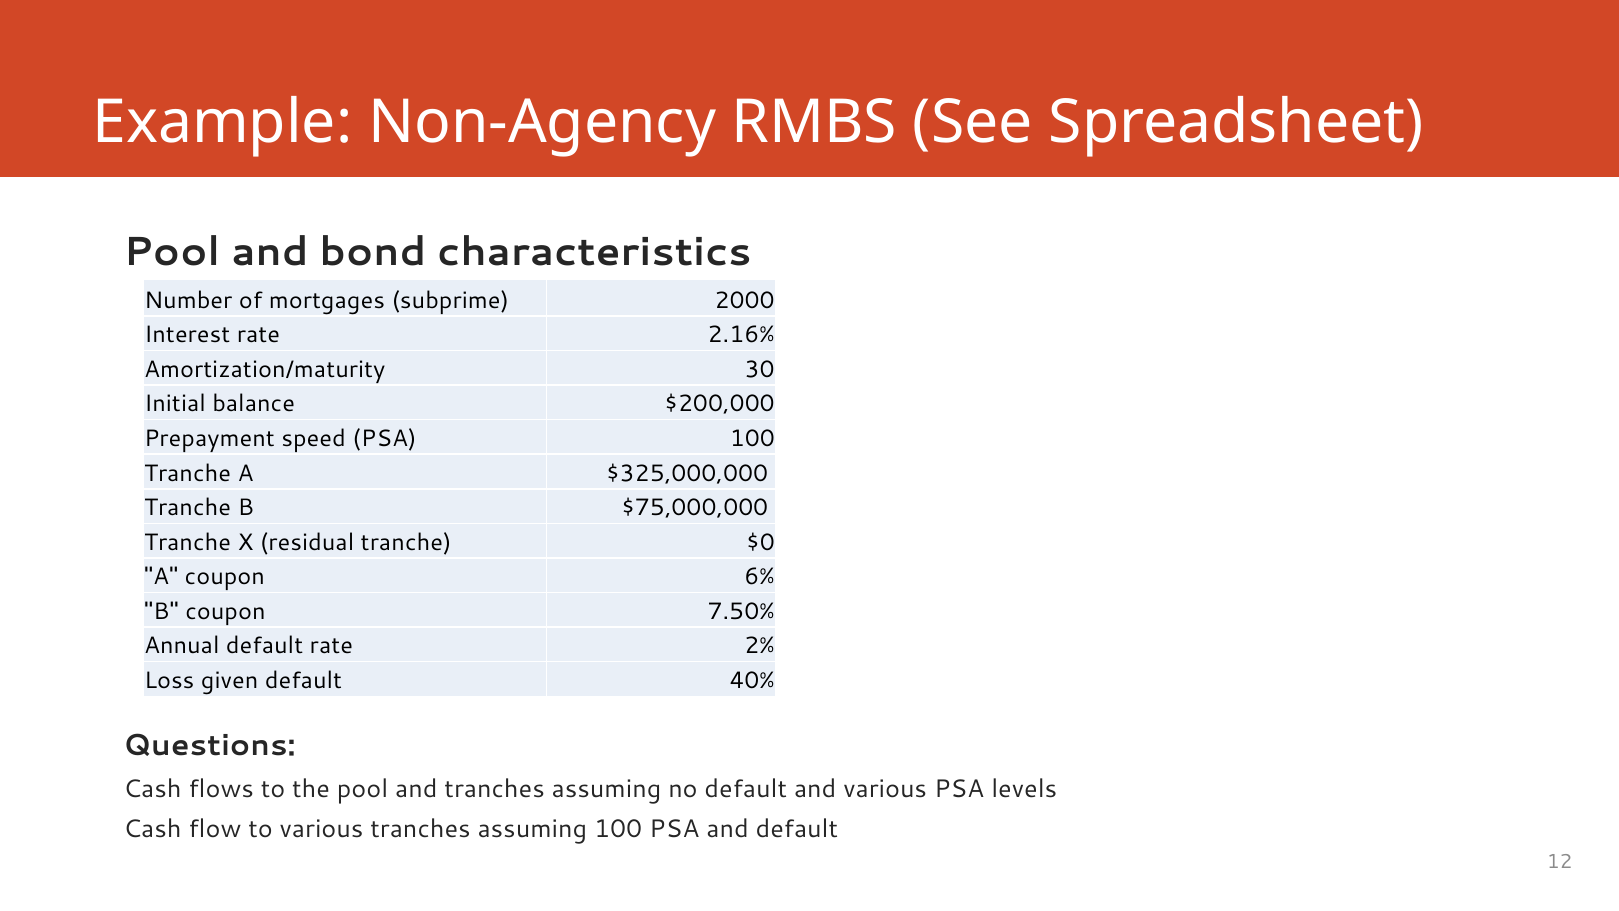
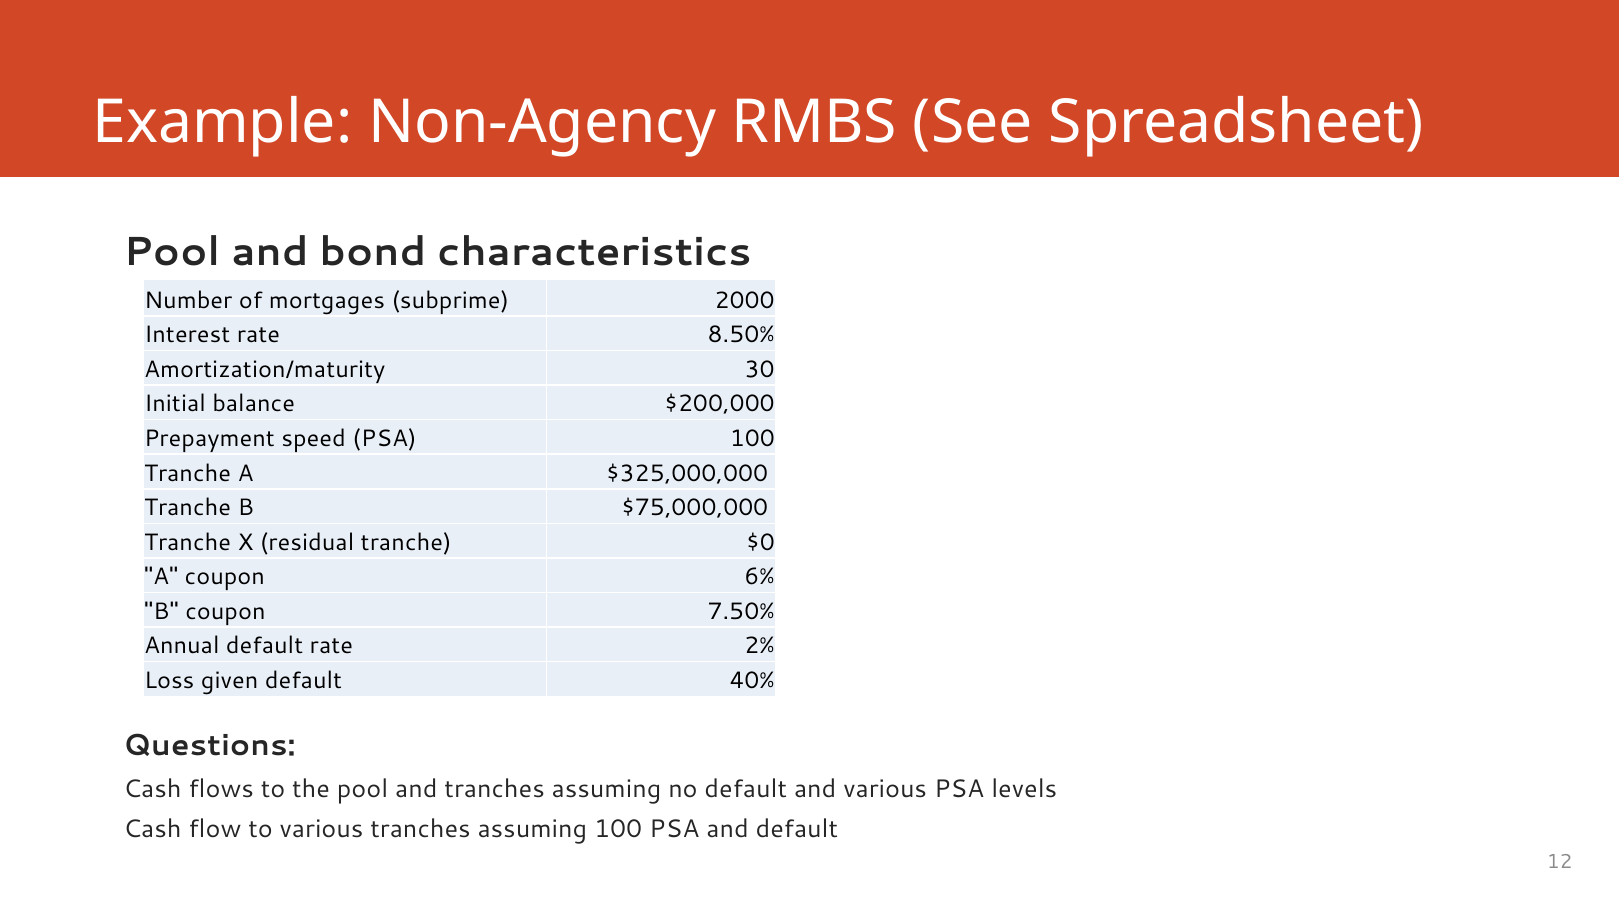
2.16%: 2.16% -> 8.50% (741, 335)
